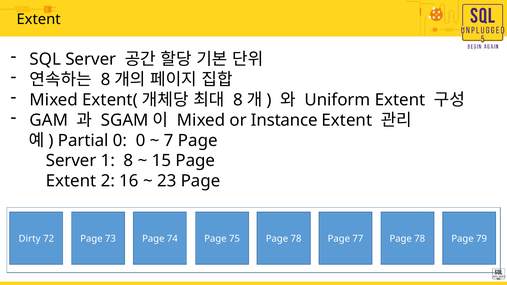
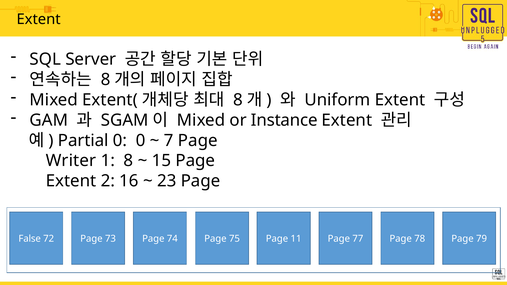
Server: Server -> Writer (71, 161)
Dirty: Dirty -> False (30, 239)
75 Page 78: 78 -> 11 (296, 239)
